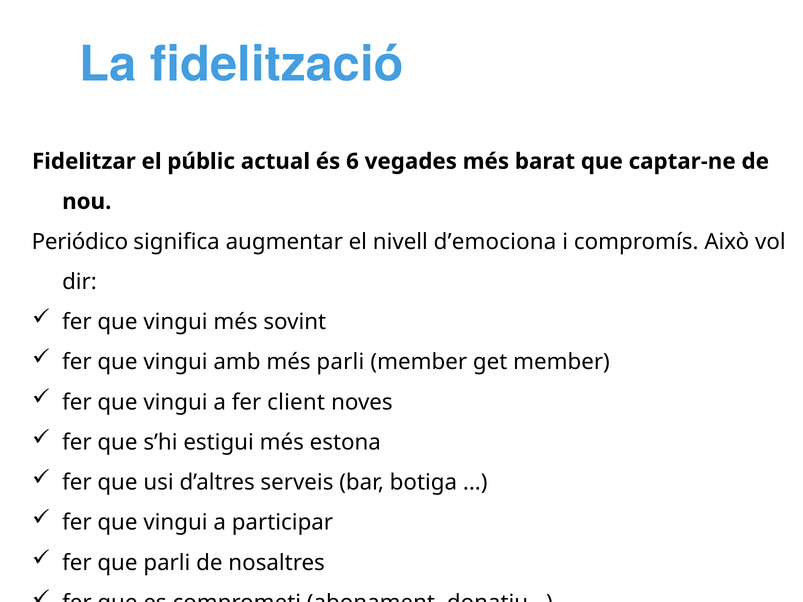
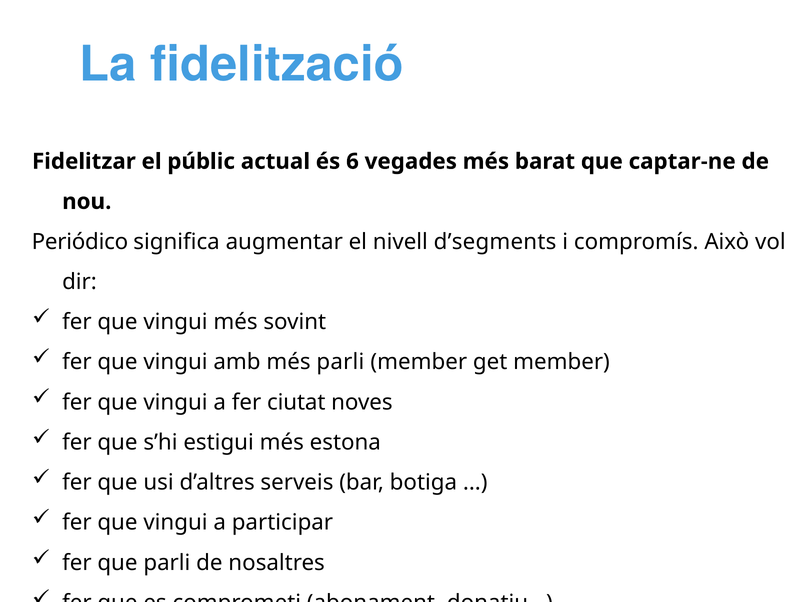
d’emociona: d’emociona -> d’segments (495, 242)
client: client -> ciutat (296, 402)
